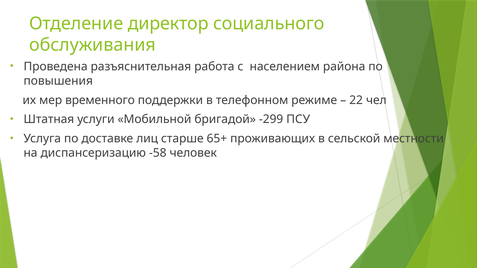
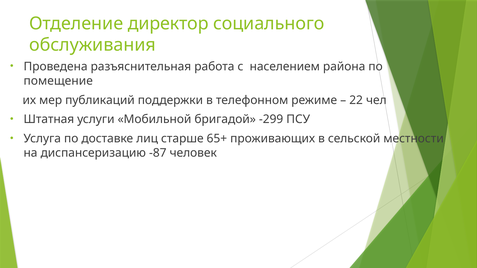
повышения: повышения -> помещение (58, 81)
временного: временного -> публикаций (100, 100)
-58: -58 -> -87 (158, 153)
